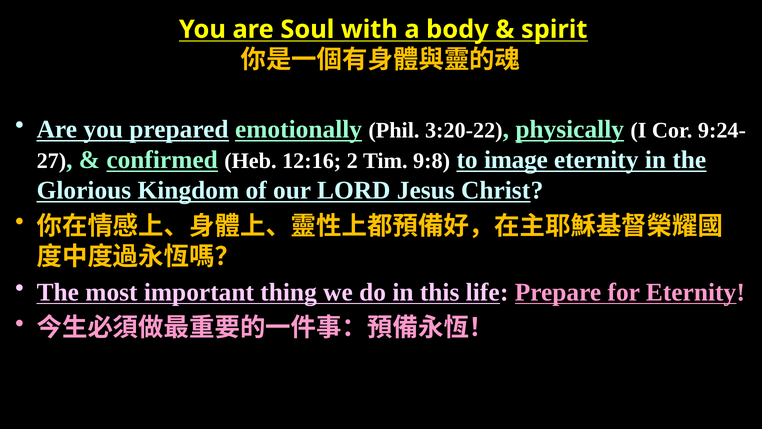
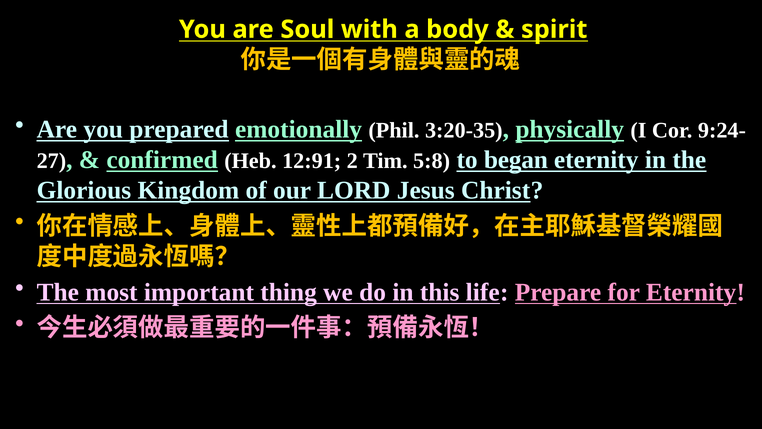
3:20-22: 3:20-22 -> 3:20-35 (464, 130)
12:16: 12:16 -> 12:91 (312, 161)
9:8: 9:8 -> 5:8 (432, 161)
image: image -> began (516, 160)
